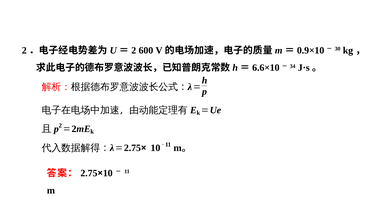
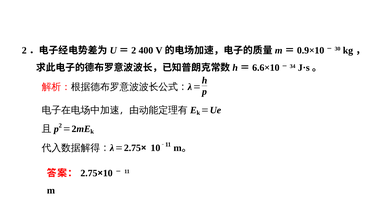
600: 600 -> 400 (146, 50)
